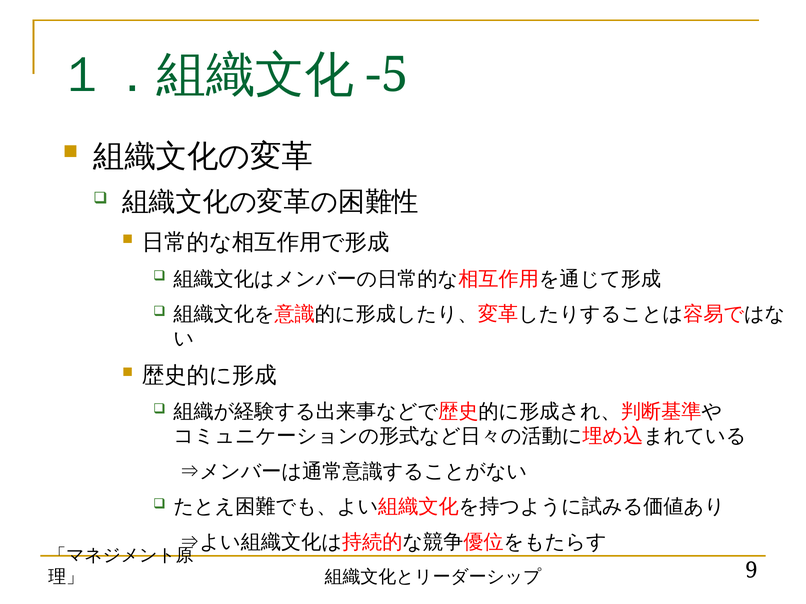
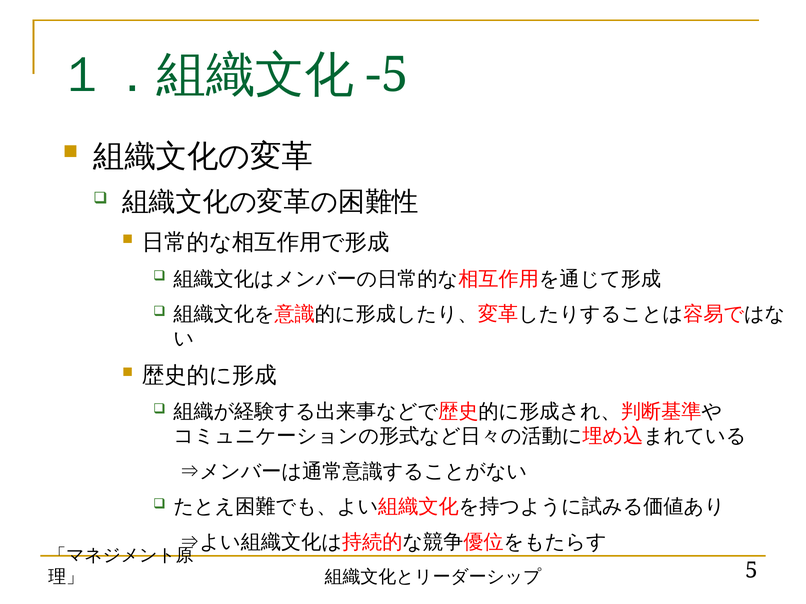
9: 9 -> 5 (751, 571)
